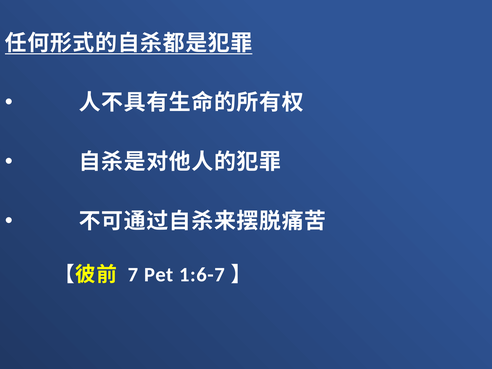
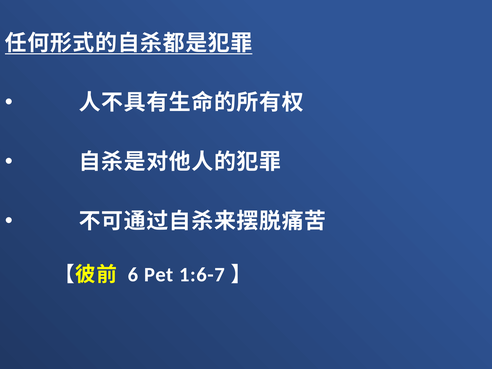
7: 7 -> 6 (133, 275)
